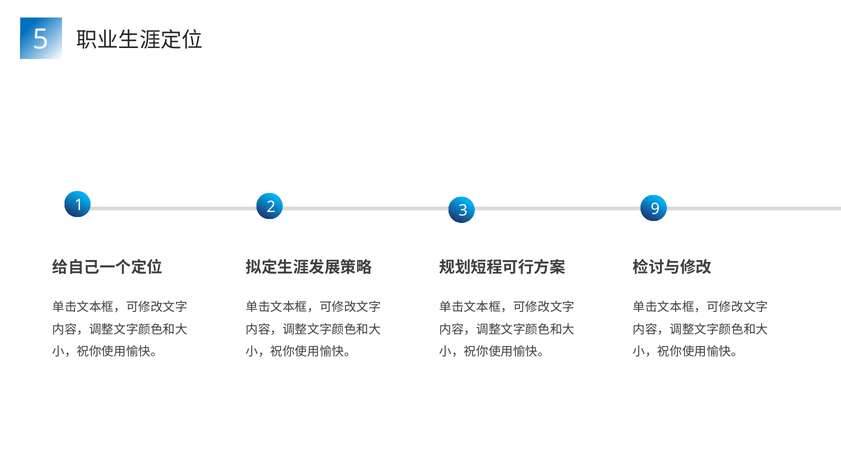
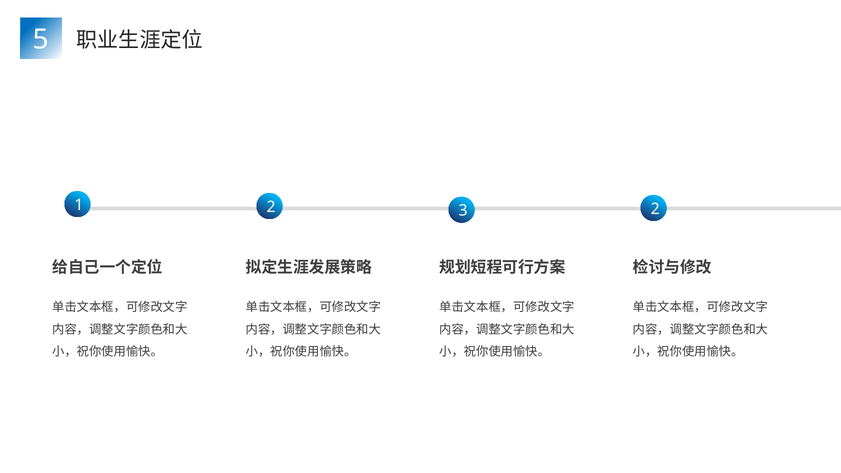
3 9: 9 -> 2 (655, 209)
